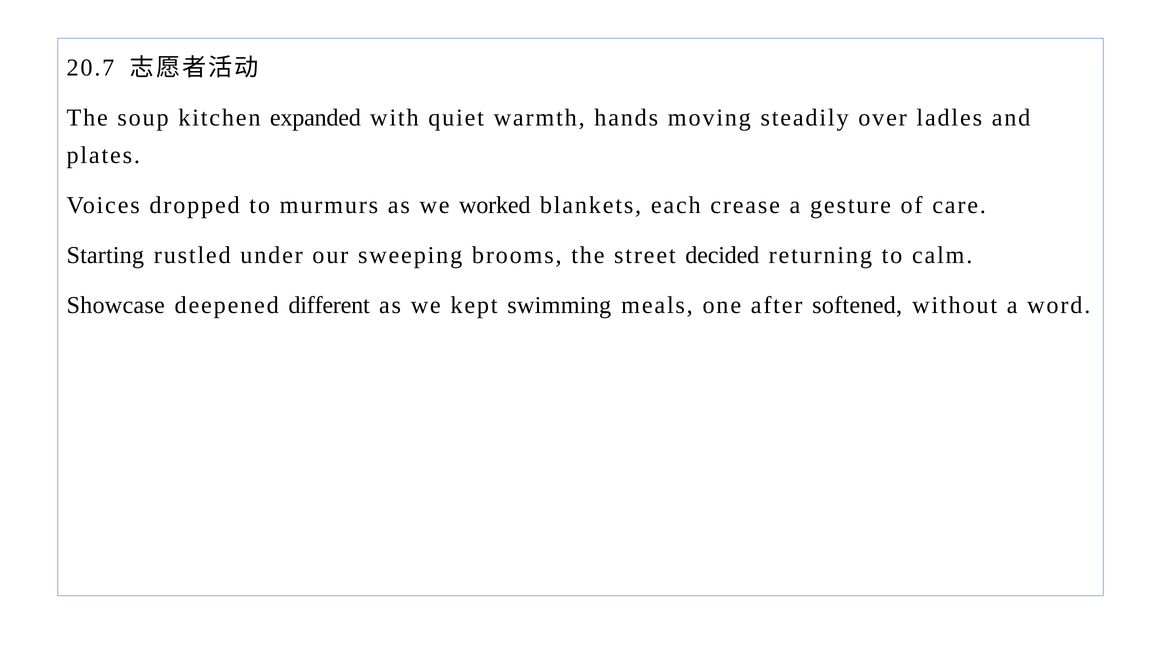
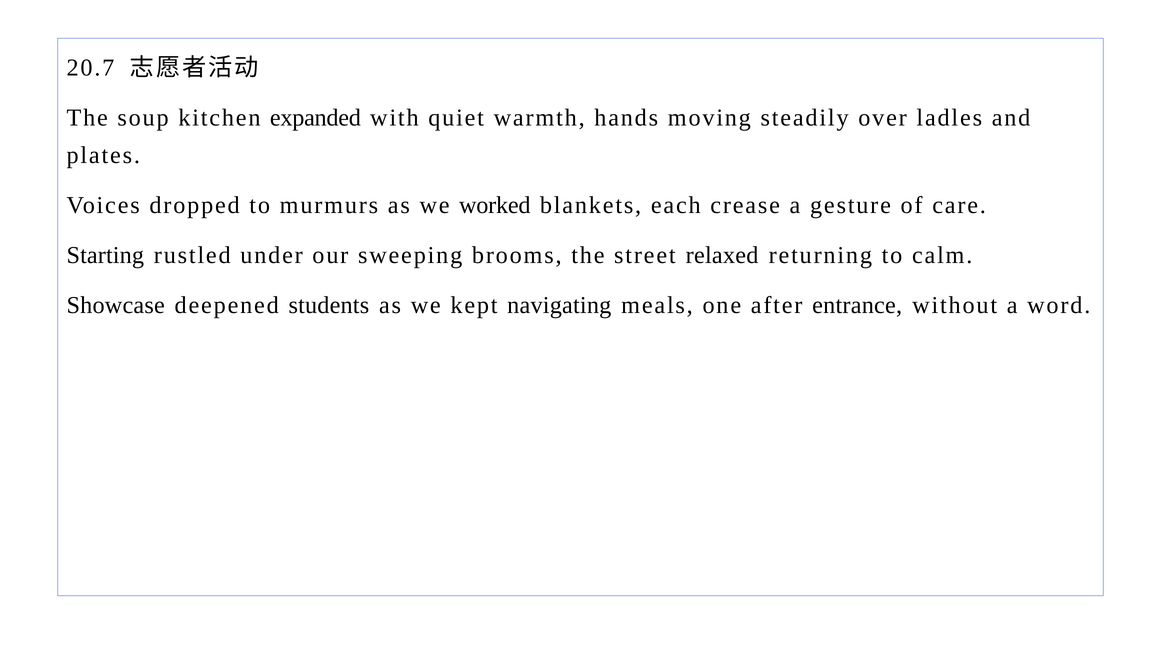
decided: decided -> relaxed (722, 255)
different: different -> students (329, 305)
swimming: swimming -> navigating (559, 305)
softened: softened -> entrance (857, 305)
